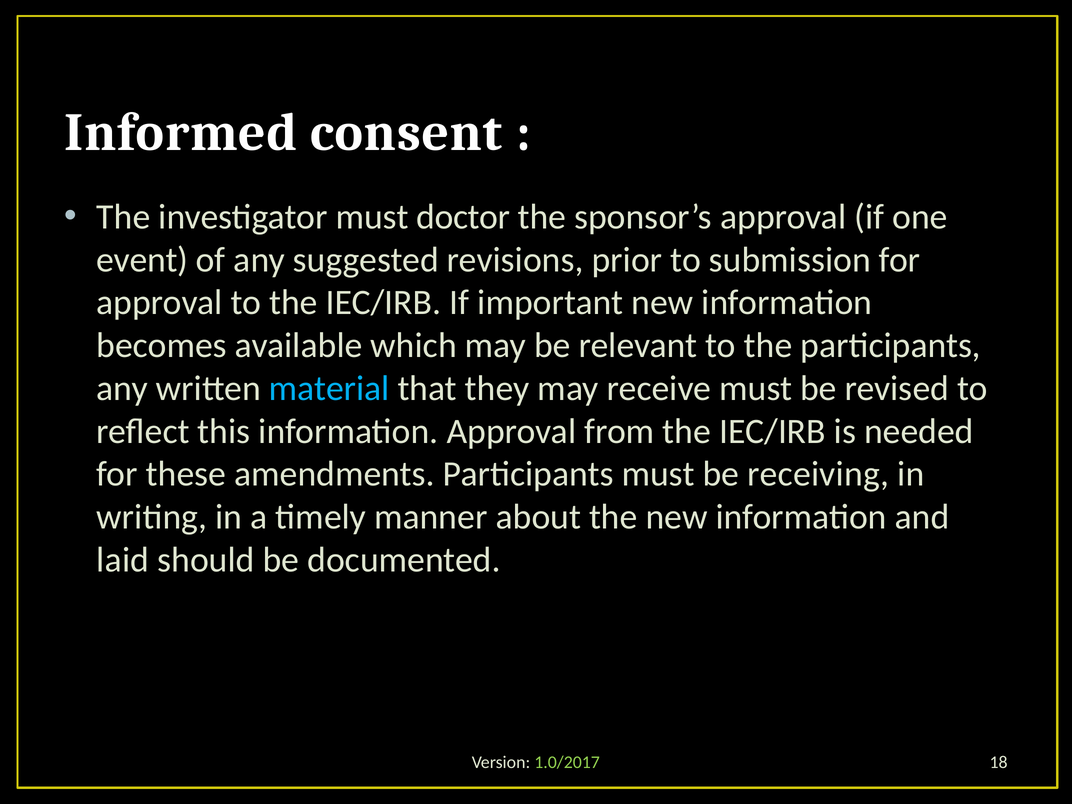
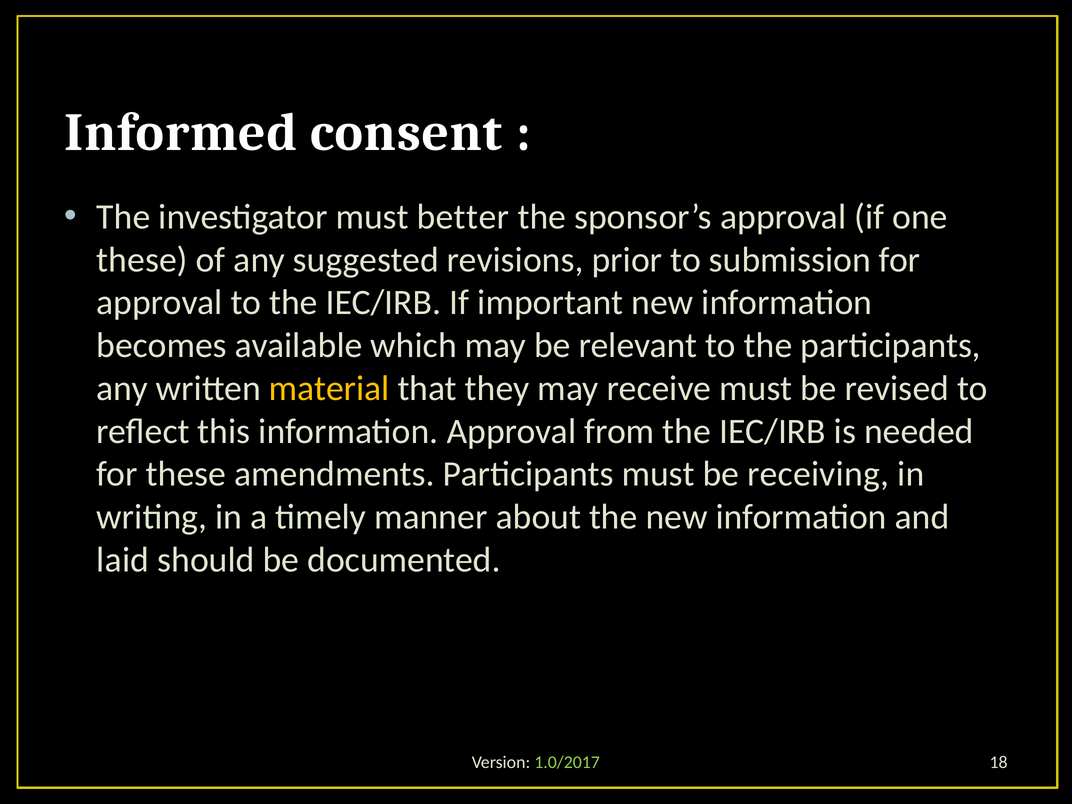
doctor: doctor -> better (463, 217)
event: event -> these (142, 260)
material colour: light blue -> yellow (329, 388)
